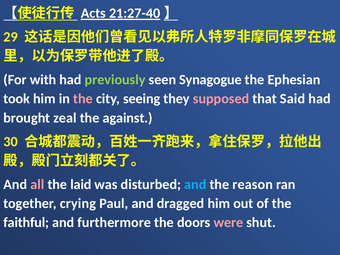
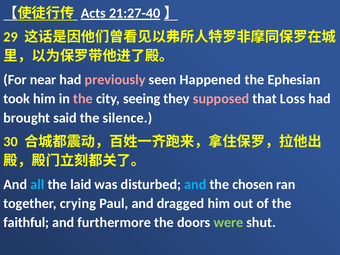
with: with -> near (43, 80)
previously colour: light green -> pink (115, 80)
Synagogue: Synagogue -> Happened (210, 80)
Said: Said -> Loss (293, 99)
zeal: zeal -> said (65, 118)
against: against -> silence (127, 118)
all colour: pink -> light blue (37, 184)
reason: reason -> chosen (253, 184)
were colour: pink -> light green (228, 222)
